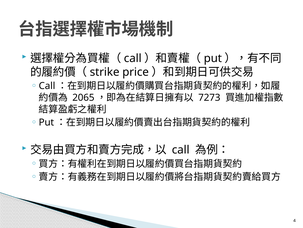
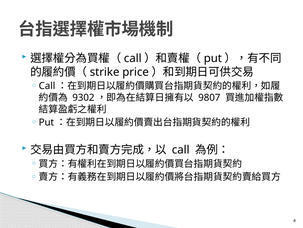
2065: 2065 -> 9302 (83, 97)
7273: 7273 -> 9807 (209, 97)
